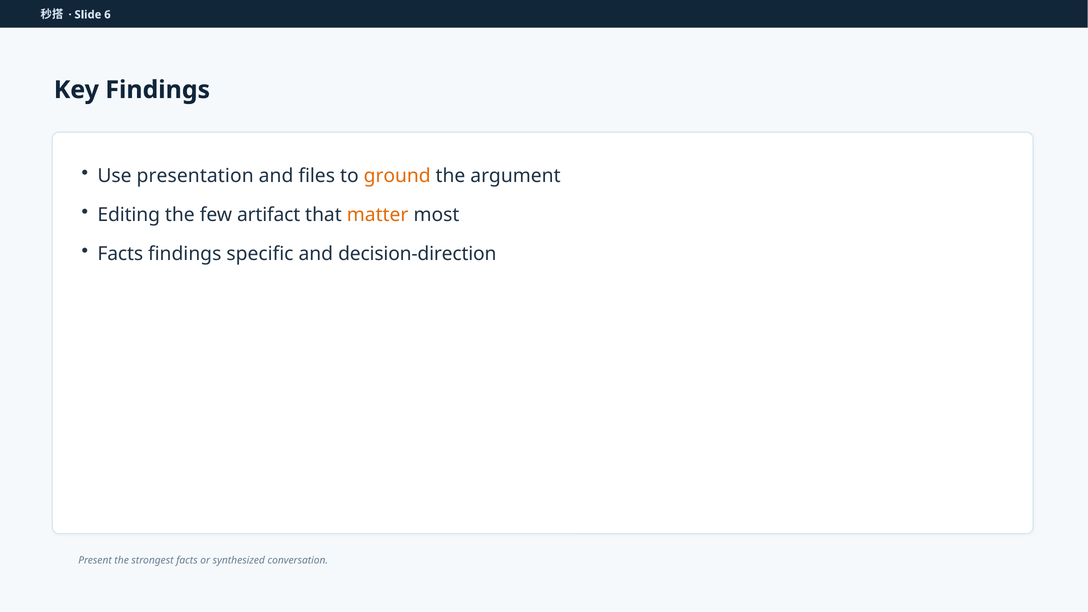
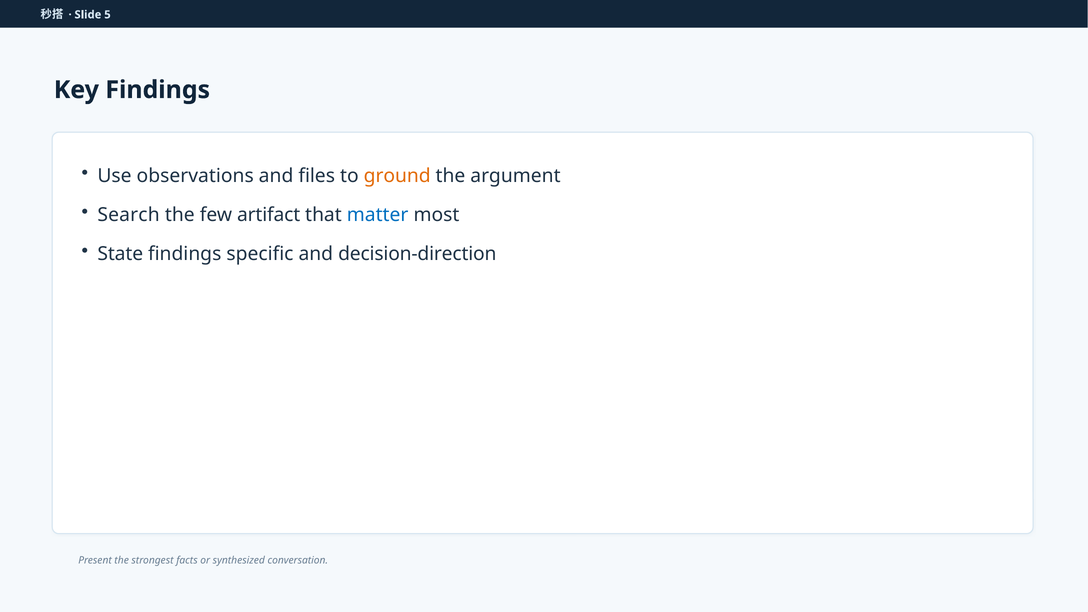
6: 6 -> 5 (107, 15)
presentation: presentation -> observations (195, 176)
Editing: Editing -> Search (129, 215)
matter colour: orange -> blue (378, 215)
Facts: Facts -> State (120, 254)
